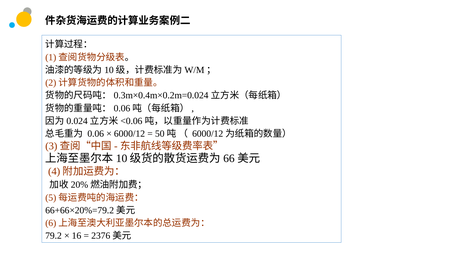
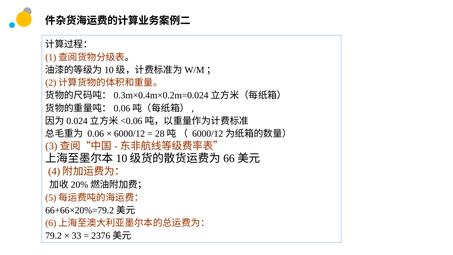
50: 50 -> 28 (160, 134)
16: 16 -> 33 (77, 236)
